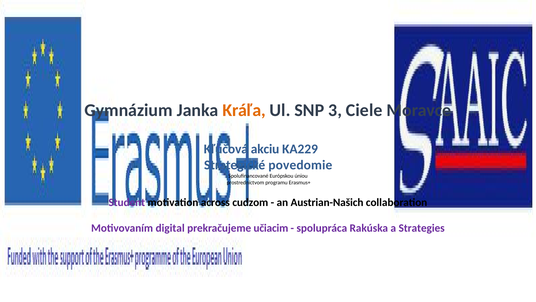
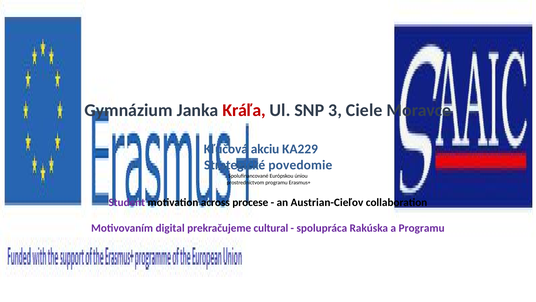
Kráľa colour: orange -> red (244, 110)
cudzom: cudzom -> procese (250, 202)
Austrian-Našich: Austrian-Našich -> Austrian-Cieľov (327, 202)
učiacim: učiacim -> cultural (271, 228)
a Strategies: Strategies -> Programu (422, 228)
